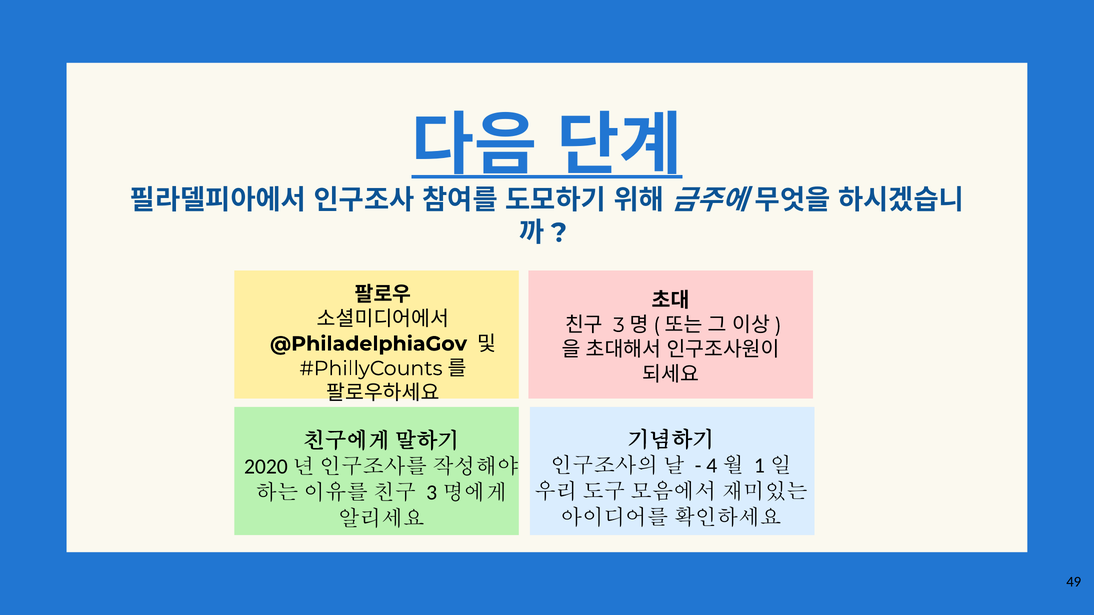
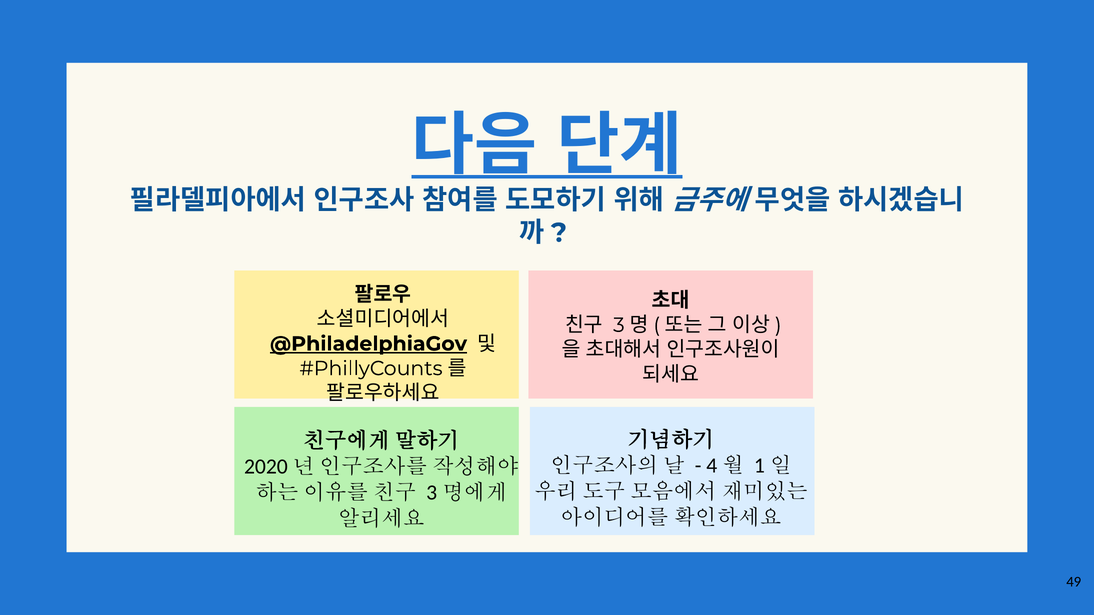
@PhiladelphiaGov underline: none -> present (368, 344)
